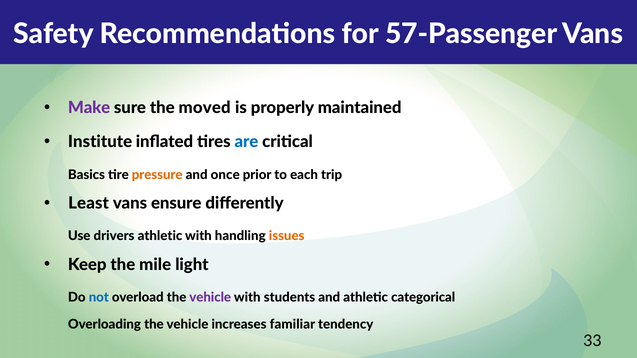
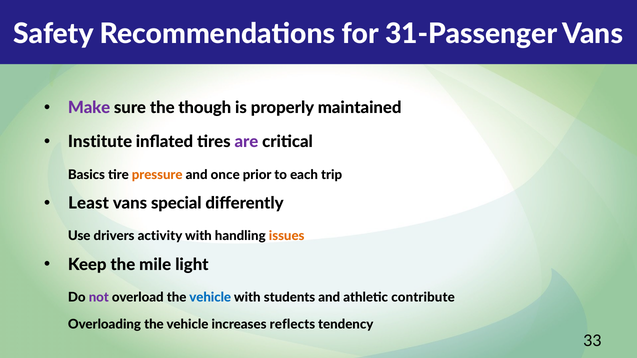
57-Passenger: 57-Passenger -> 31-Passenger (471, 34)
moved: moved -> though (205, 108)
are colour: blue -> purple (246, 142)
ensure: ensure -> special (176, 203)
drivers athletic: athletic -> activity (160, 236)
not colour: blue -> purple (99, 298)
vehicle colour: purple -> blue (210, 298)
categorical: categorical -> contribute (423, 298)
familiar: familiar -> reflects (292, 325)
